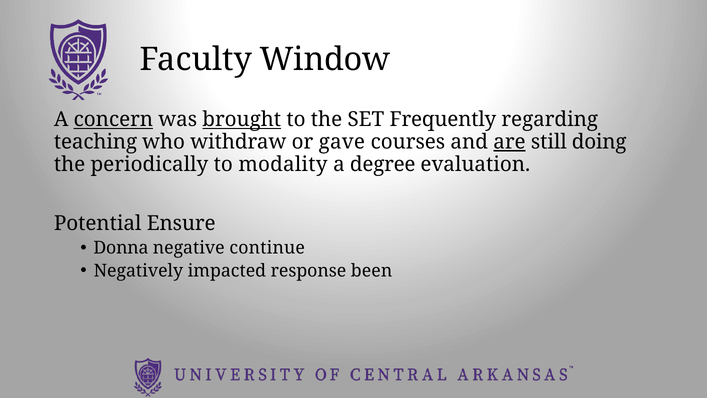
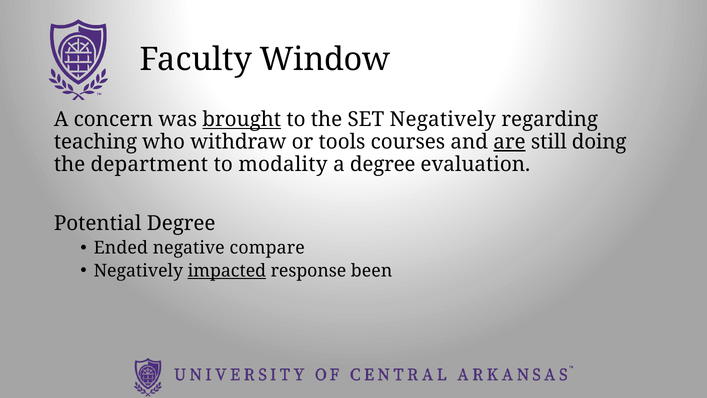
concern underline: present -> none (113, 120)
SET Frequently: Frequently -> Negatively (443, 120)
gave: gave -> tools (342, 142)
periodically: periodically -> department (149, 164)
Potential Ensure: Ensure -> Degree (181, 223)
Donna: Donna -> Ended (121, 248)
continue: continue -> compare (267, 248)
impacted underline: none -> present (227, 270)
